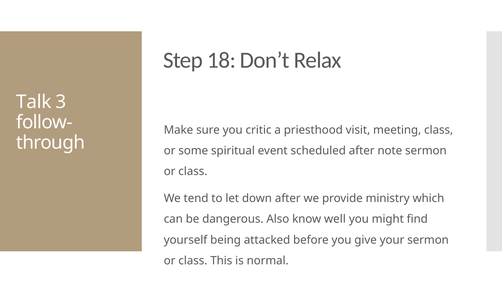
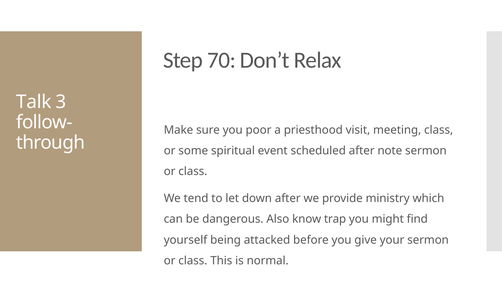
18: 18 -> 70 (222, 60)
critic: critic -> poor (259, 130)
well: well -> trap (335, 219)
